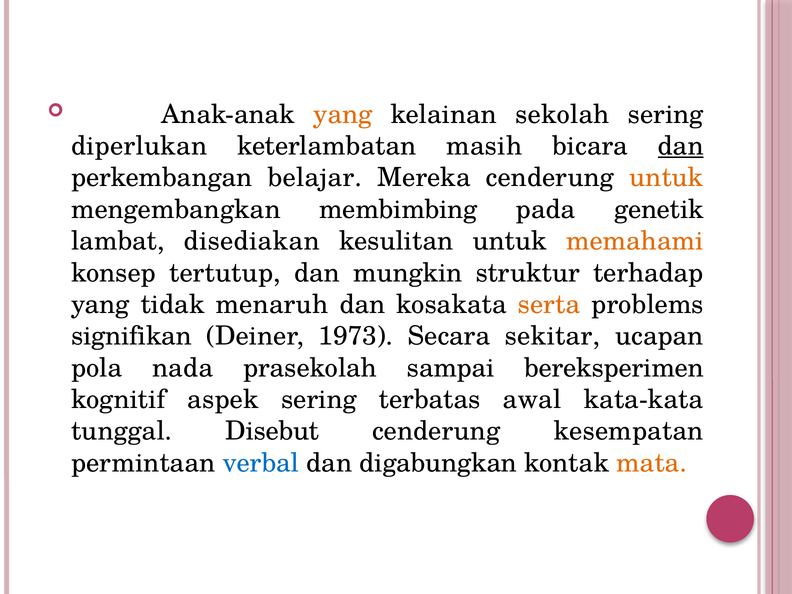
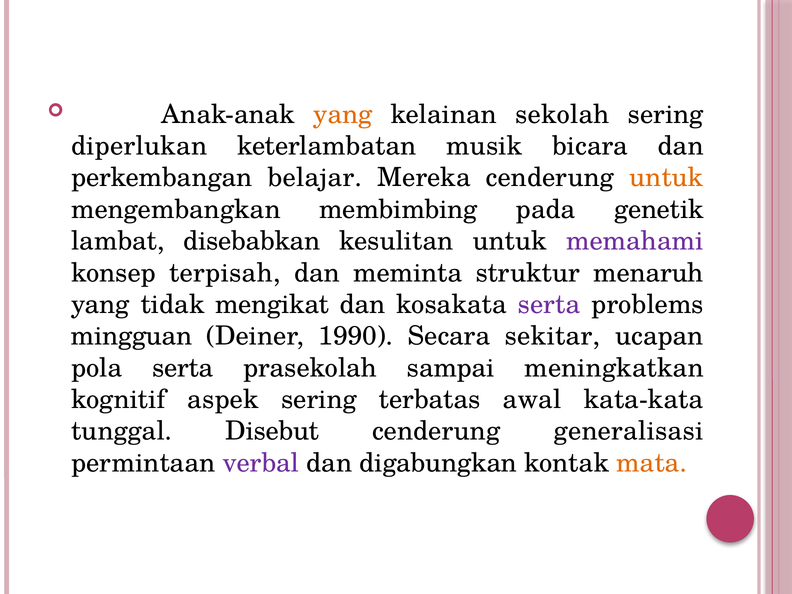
masih: masih -> musik (484, 146)
dan underline: present -> none (681, 146)
disediakan: disediakan -> disebabkan (252, 241)
memahami colour: orange -> purple (635, 241)
tertutup: tertutup -> terpisah (225, 273)
mungkin: mungkin -> meminta (408, 273)
terhadap: terhadap -> menaruh (648, 273)
menaruh: menaruh -> mengikat (272, 304)
serta colour: orange -> purple (549, 304)
signifikan: signifikan -> mingguan (132, 336)
1973: 1973 -> 1990 (356, 336)
pola nada: nada -> serta (183, 368)
bereksperimen: bereksperimen -> meningkatkan (614, 368)
kesempatan: kesempatan -> generalisasi (629, 431)
verbal colour: blue -> purple (261, 463)
